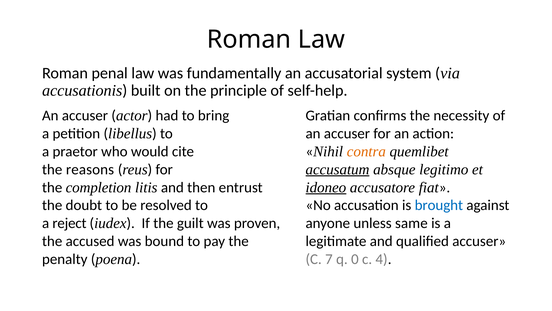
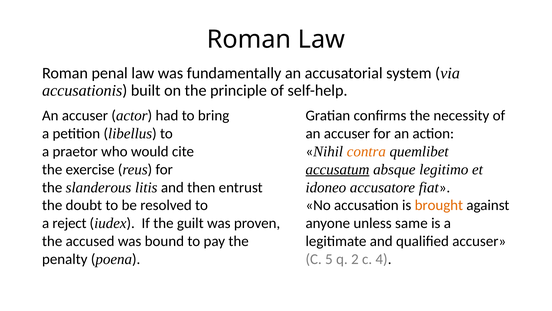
reasons: reasons -> exercise (90, 169)
idoneo underline: present -> none (326, 187)
completion: completion -> slanderous (98, 187)
brought colour: blue -> orange (439, 205)
7: 7 -> 5 (329, 259)
0: 0 -> 2 (355, 259)
